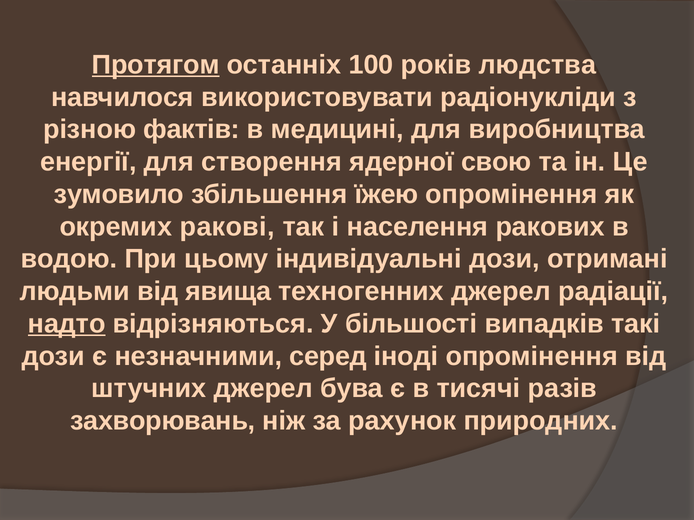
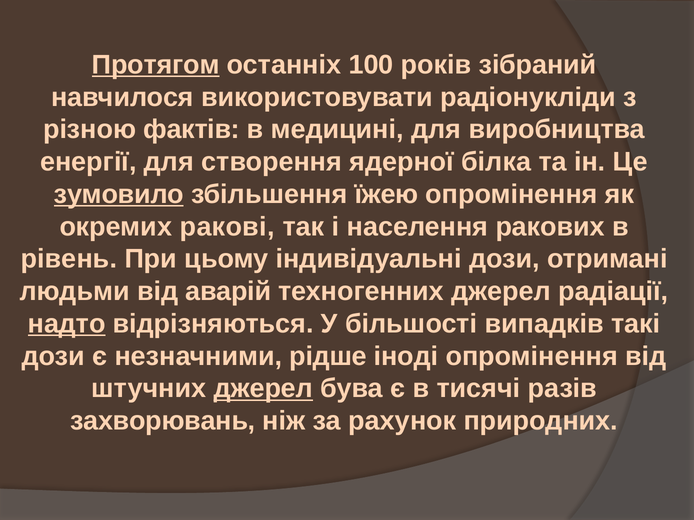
людства: людства -> зібраний (538, 65)
свою: свою -> білка (496, 162)
зумовило underline: none -> present (119, 195)
водою: водою -> рівень (69, 259)
явища: явища -> аварій (228, 292)
серед: серед -> рідше (328, 357)
джерел underline: none -> present (263, 389)
